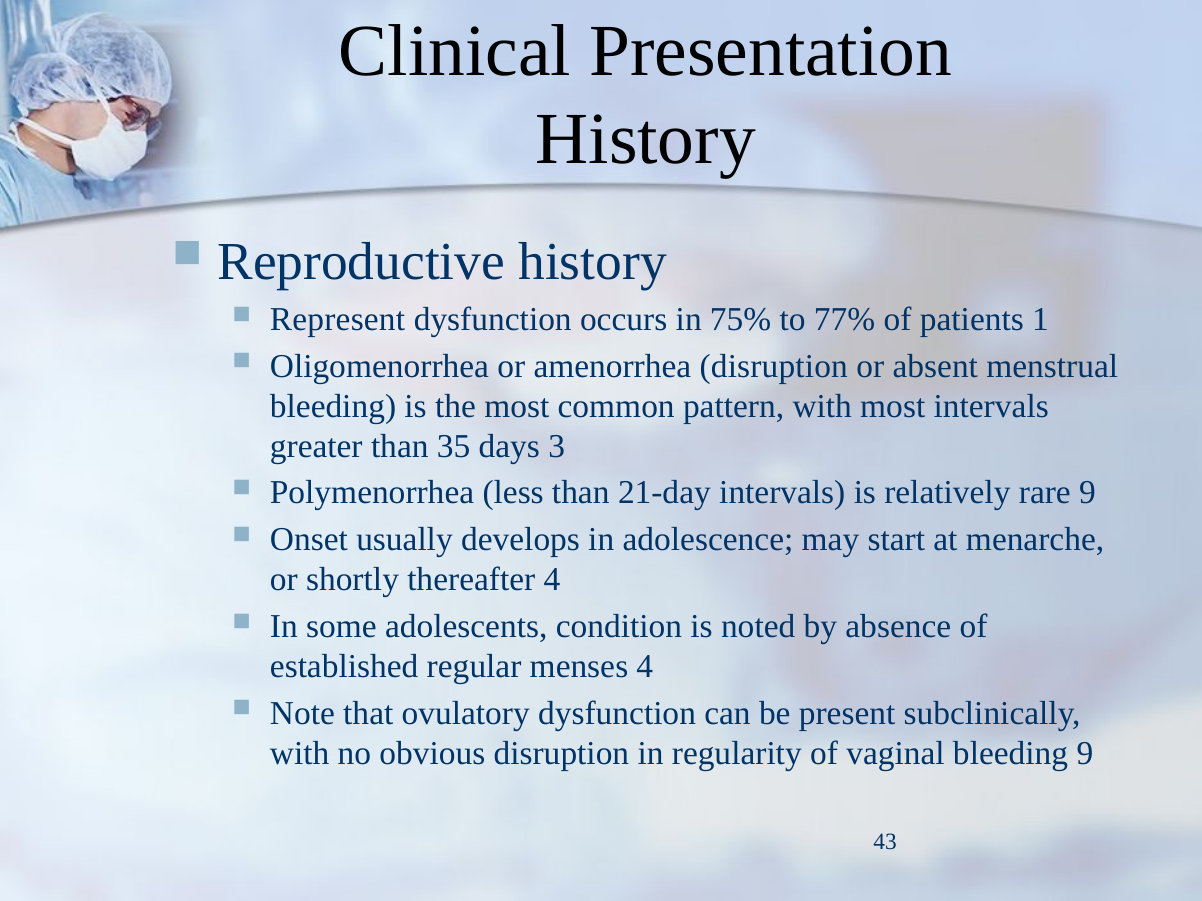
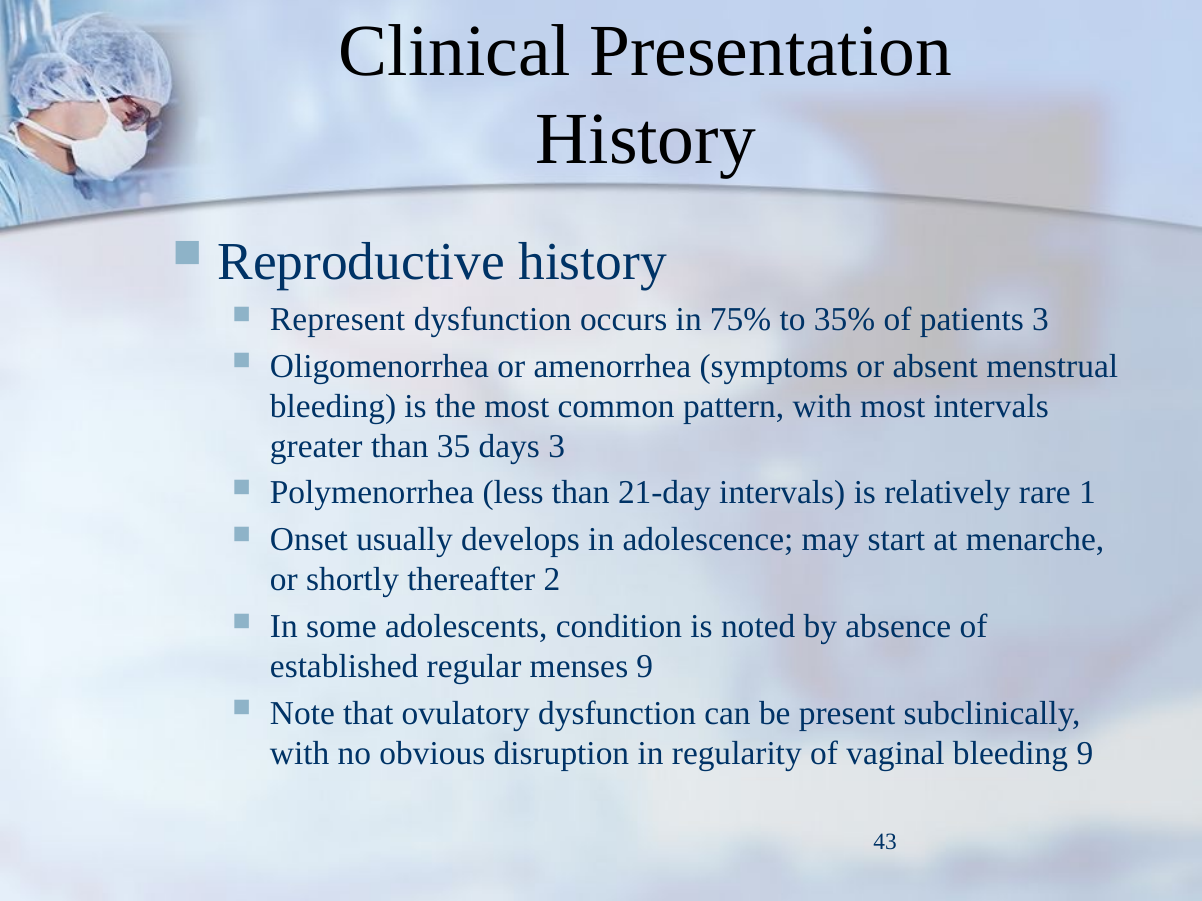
77%: 77% -> 35% (845, 320)
patients 1: 1 -> 3 (1040, 320)
amenorrhea disruption: disruption -> symptoms (774, 366)
rare 9: 9 -> 1 (1087, 493)
thereafter 4: 4 -> 2 (552, 580)
menses 4: 4 -> 9 (645, 667)
